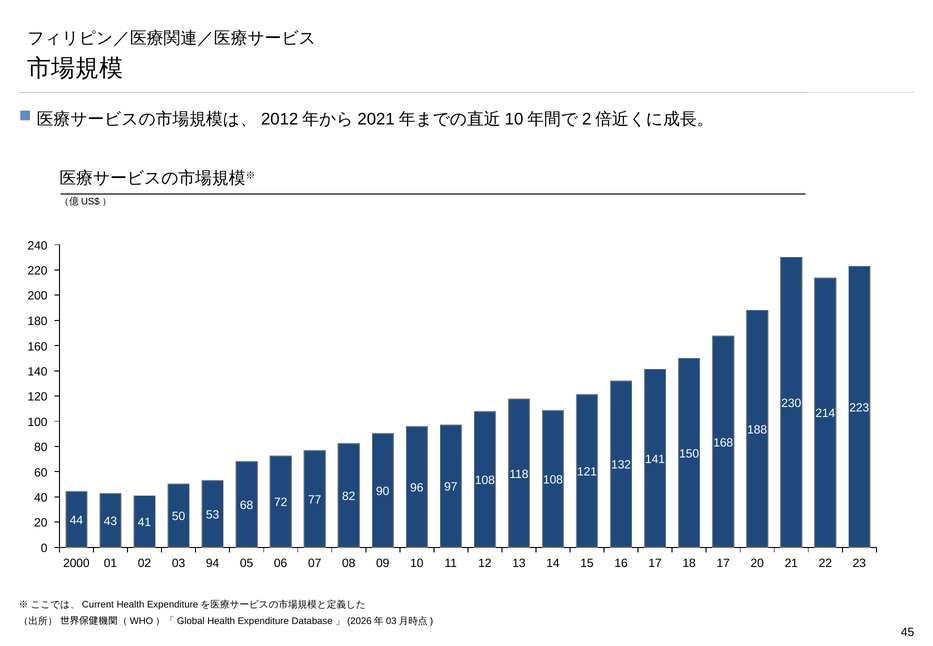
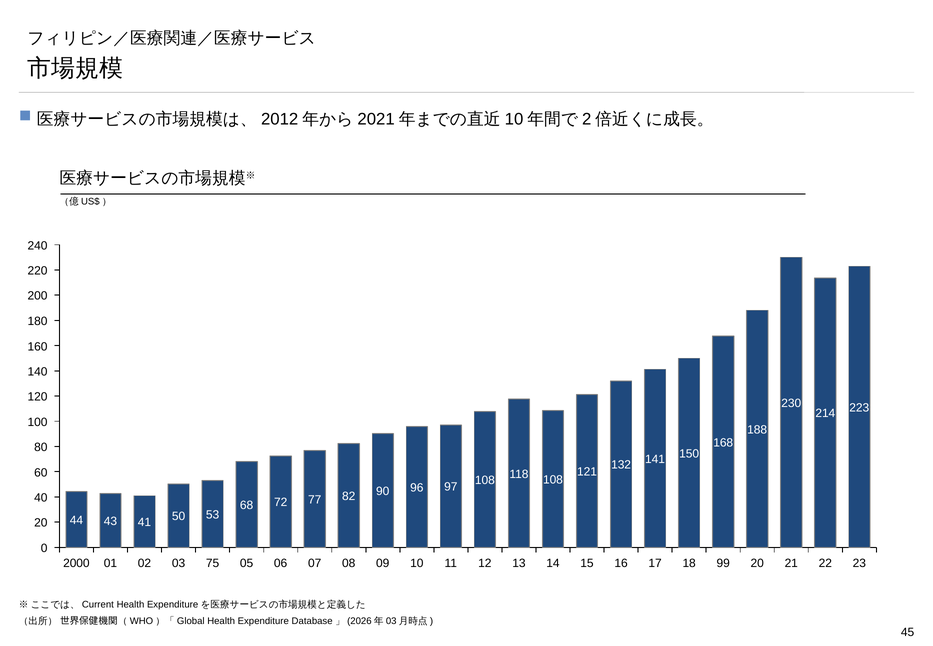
94: 94 -> 75 (213, 563)
18 17: 17 -> 99 (723, 563)
